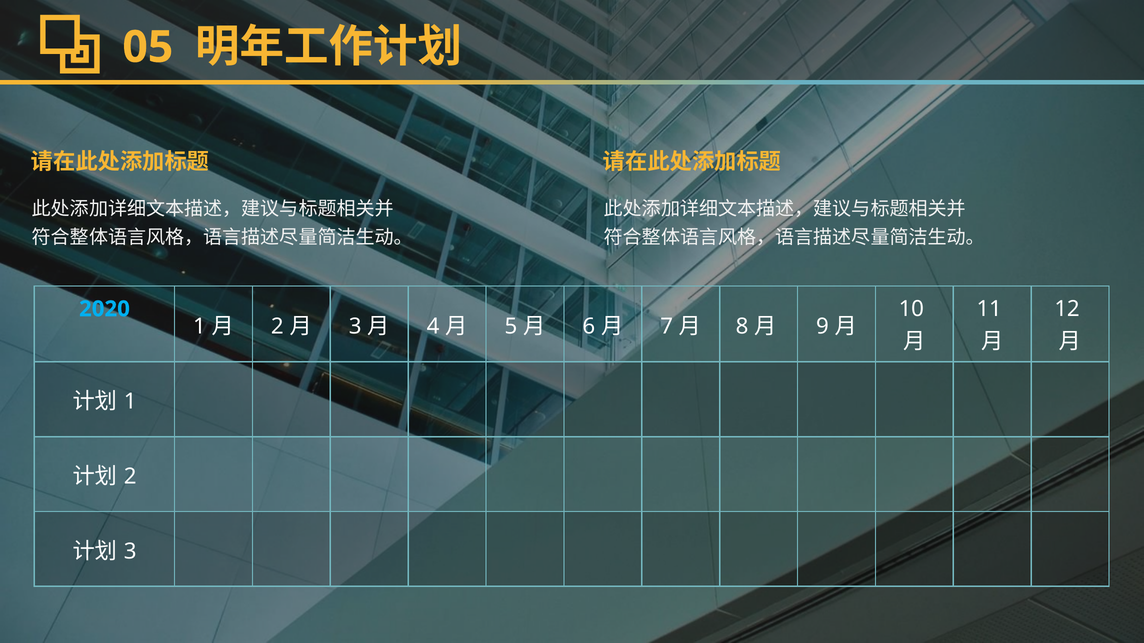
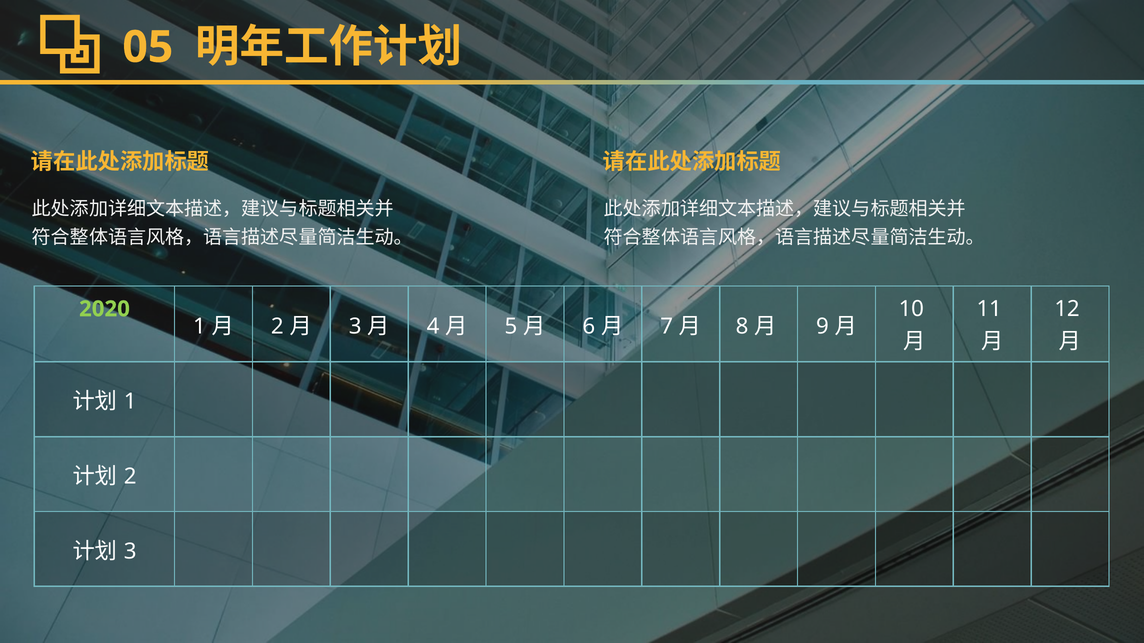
2020 colour: light blue -> light green (104, 309)
